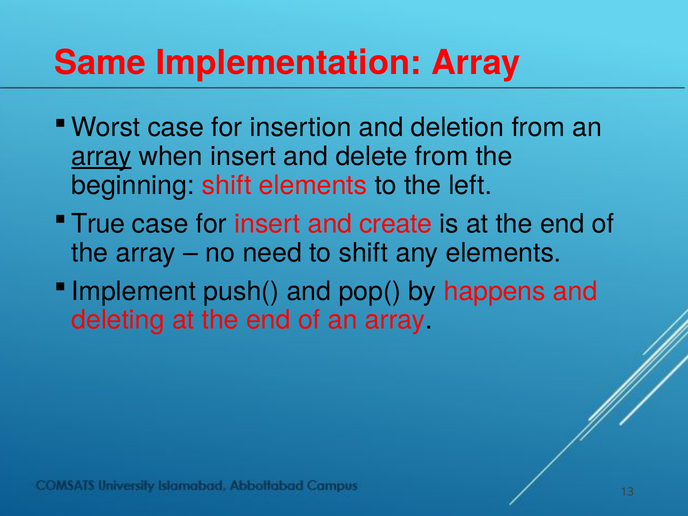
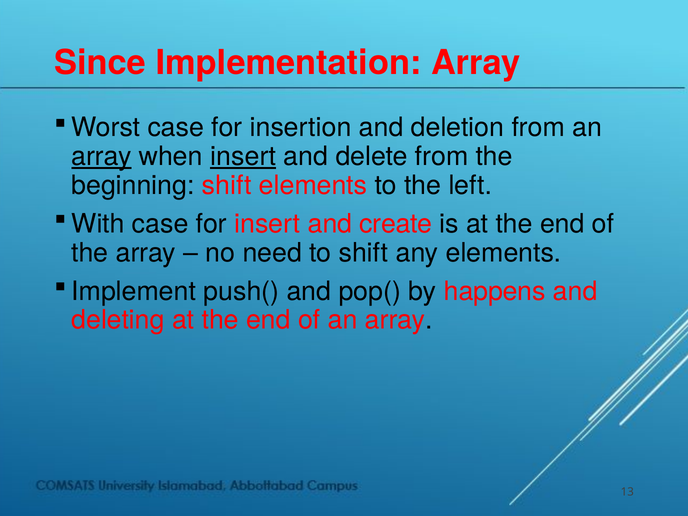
Same: Same -> Since (100, 63)
insert underline: none -> present (243, 157)
True: True -> With (98, 224)
